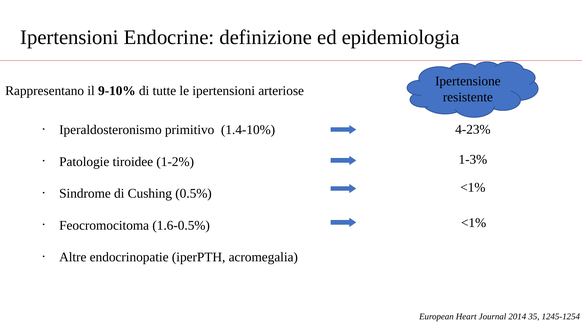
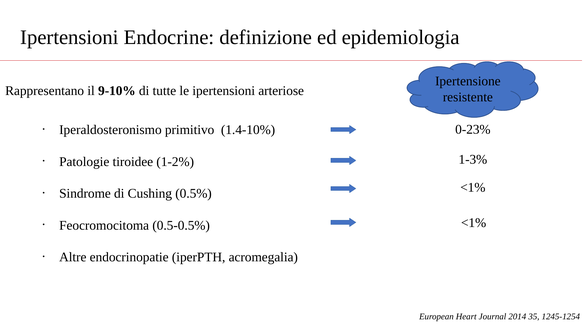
4-23%: 4-23% -> 0-23% (473, 130)
1.6-0.5%: 1.6-0.5% -> 0.5-0.5% (181, 226)
